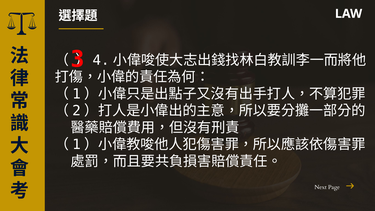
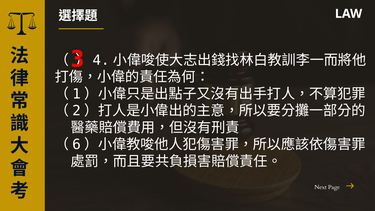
1: 1 -> 6 (77, 145)
